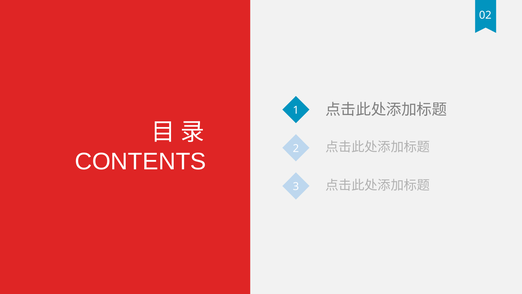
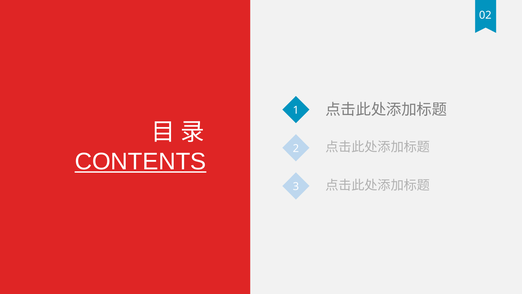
CONTENTS underline: none -> present (140, 161)
